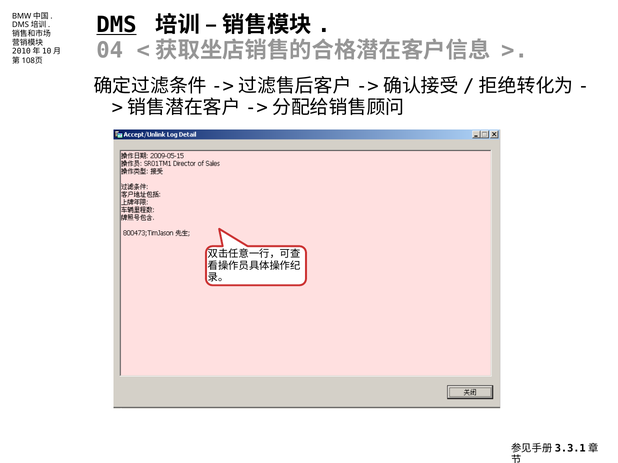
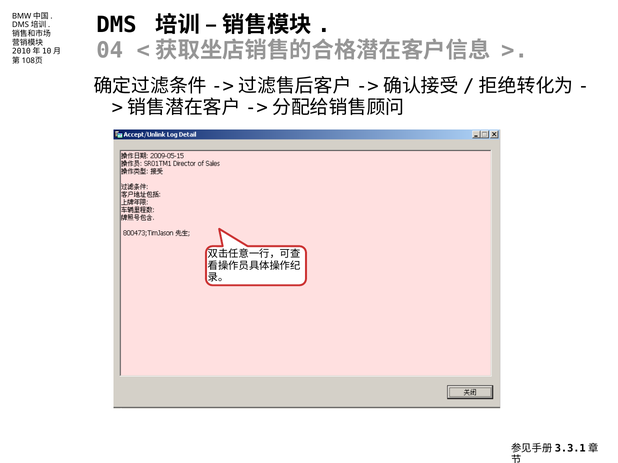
DMS underline: present -> none (116, 25)
